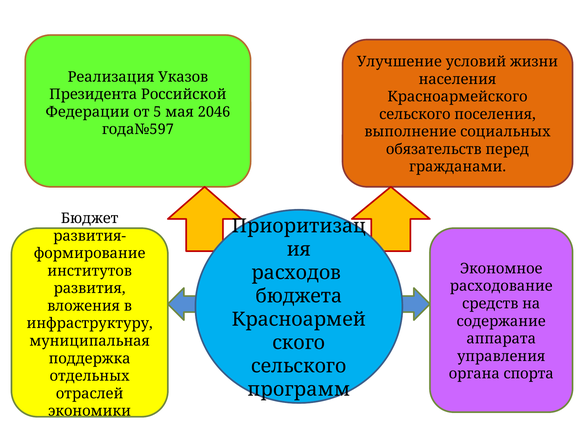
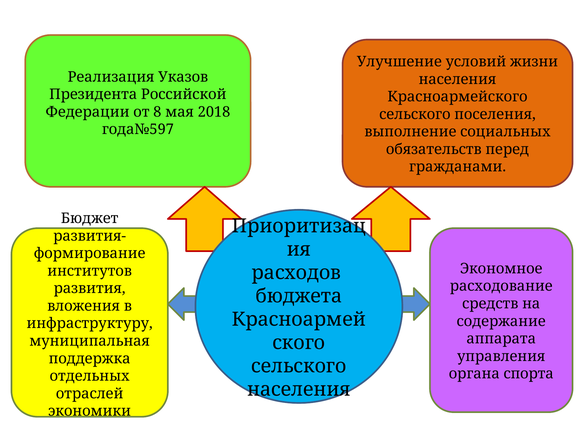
5: 5 -> 8 (157, 112)
2046: 2046 -> 2018 (214, 112)
программ: программ -> населения (299, 389)
